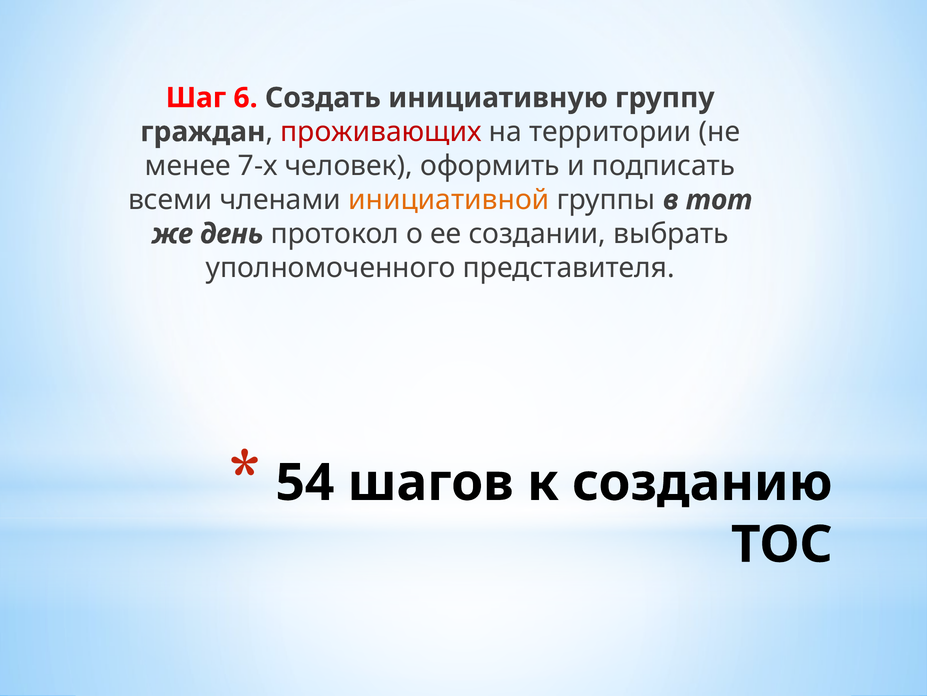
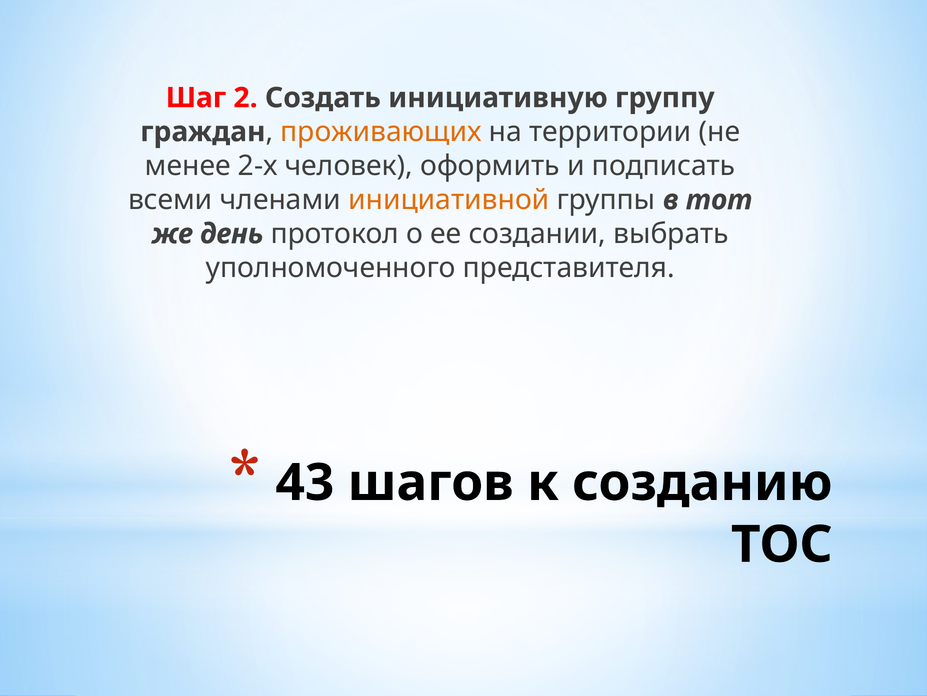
6: 6 -> 2 (246, 98)
проживающих colour: red -> orange (381, 132)
7-х: 7-х -> 2-х (258, 166)
54: 54 -> 43 (305, 482)
